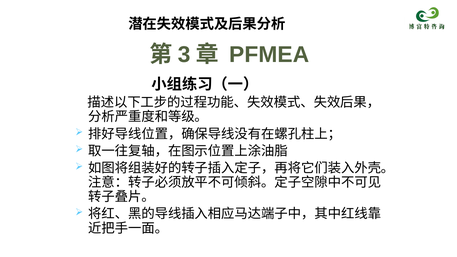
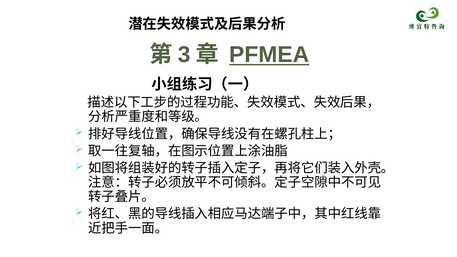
PFMEA underline: none -> present (269, 55)
